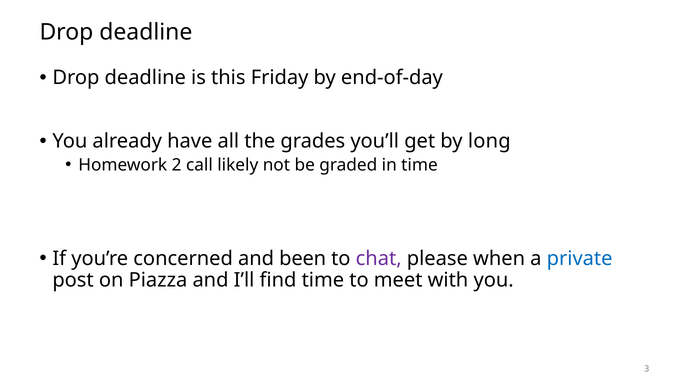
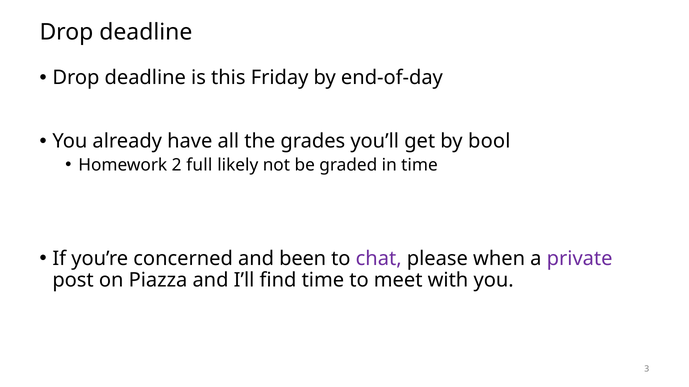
long: long -> bool (489, 141)
call: call -> full (199, 165)
private colour: blue -> purple (580, 259)
